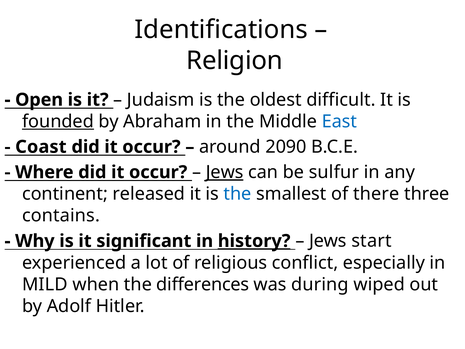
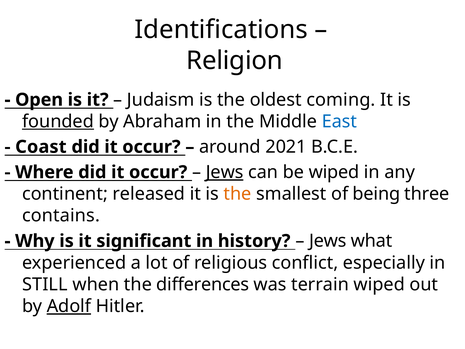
difficult: difficult -> coming (341, 100)
2090: 2090 -> 2021 (286, 147)
be sulfur: sulfur -> wiped (334, 172)
the colour: blue -> orange (238, 194)
there: there -> being (376, 194)
history underline: present -> none (254, 241)
start: start -> what (372, 241)
MILD: MILD -> STILL (45, 284)
during: during -> terrain (320, 284)
Adolf underline: none -> present (69, 306)
